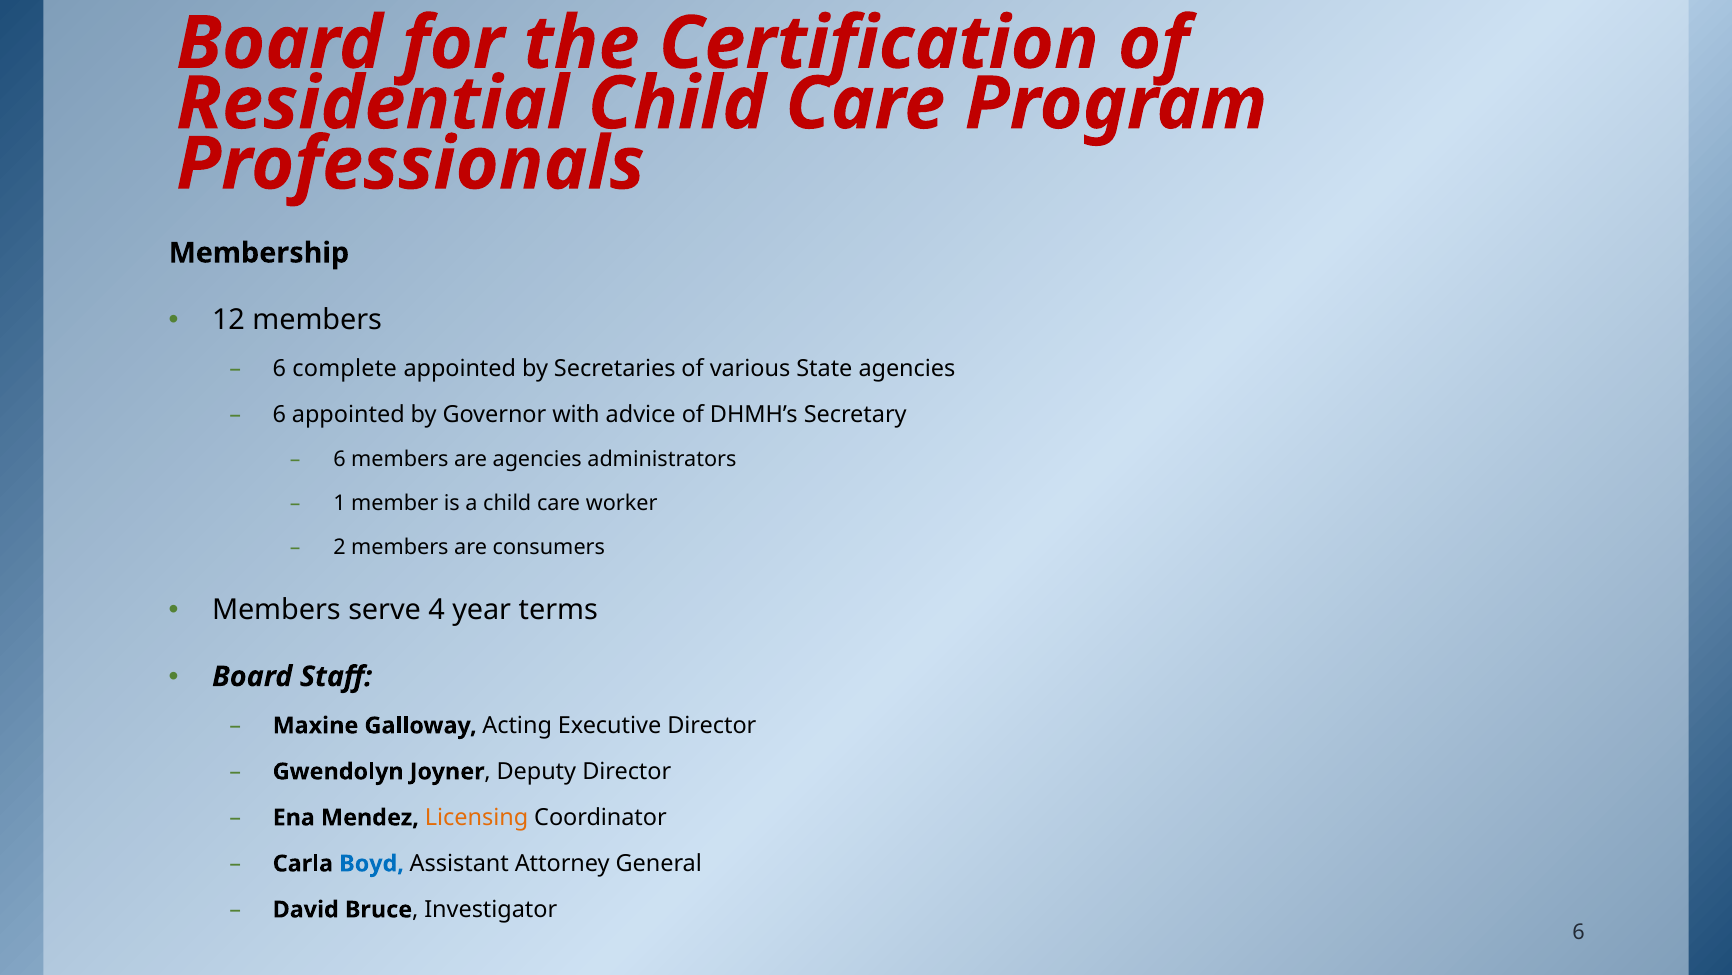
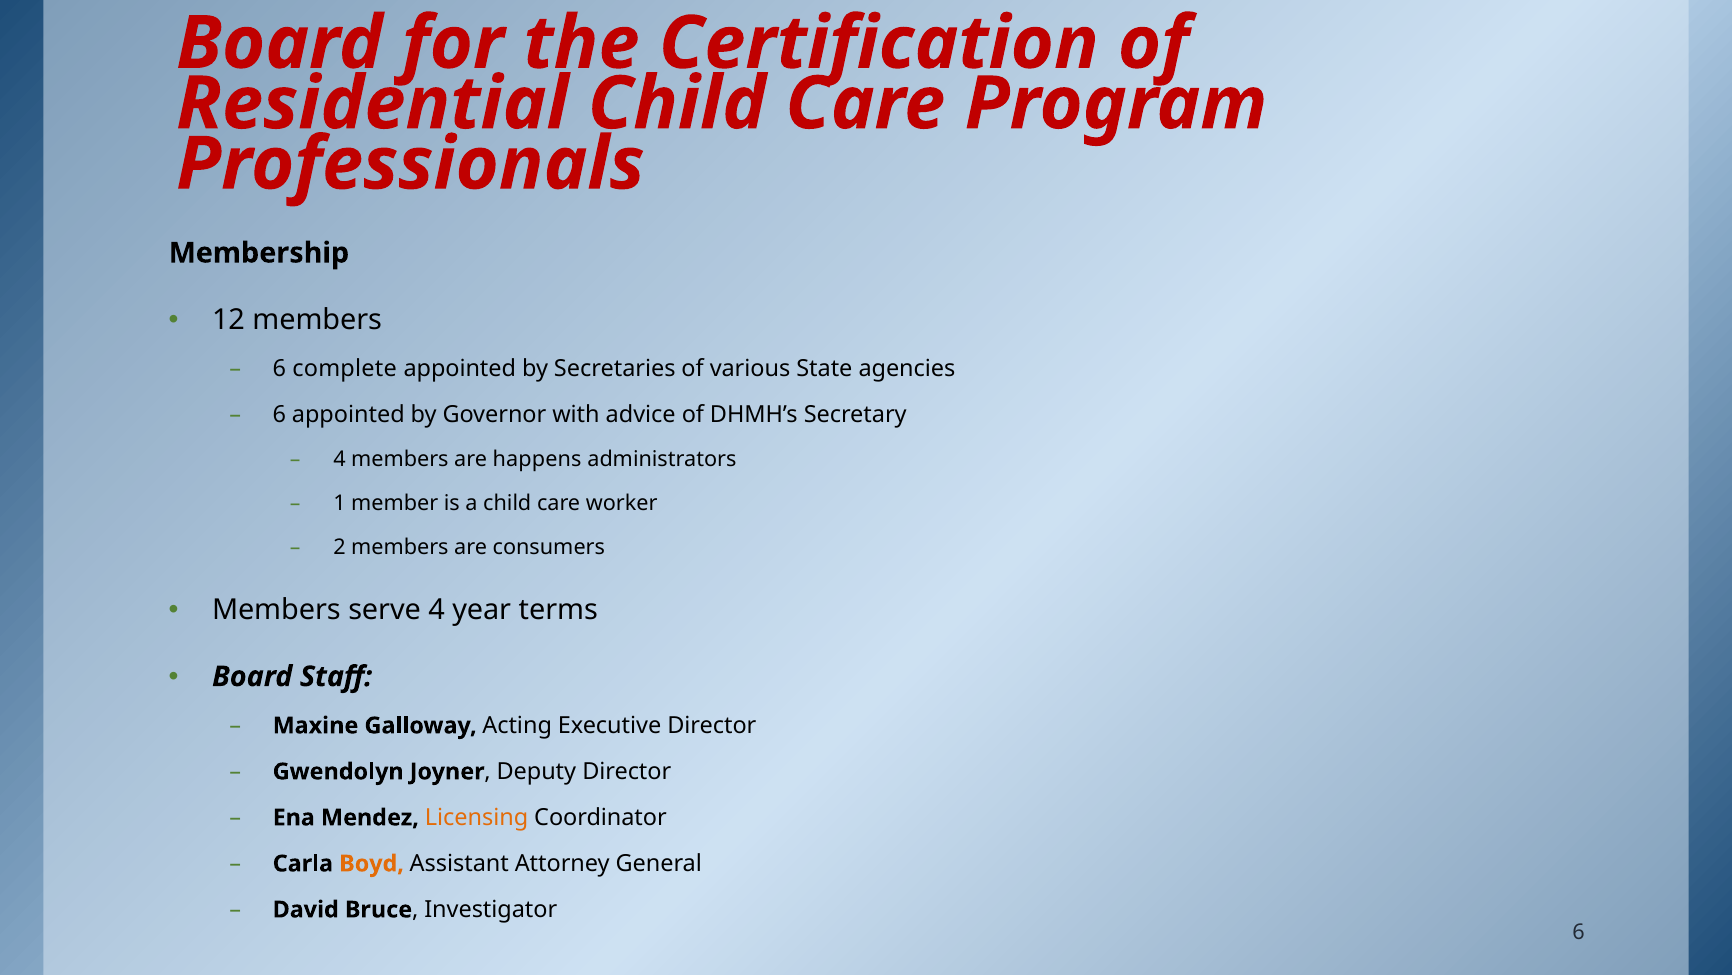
6: 6 -> 4 (339, 459)
are agencies: agencies -> happens (537, 459)
Boyd colour: blue -> orange (372, 863)
